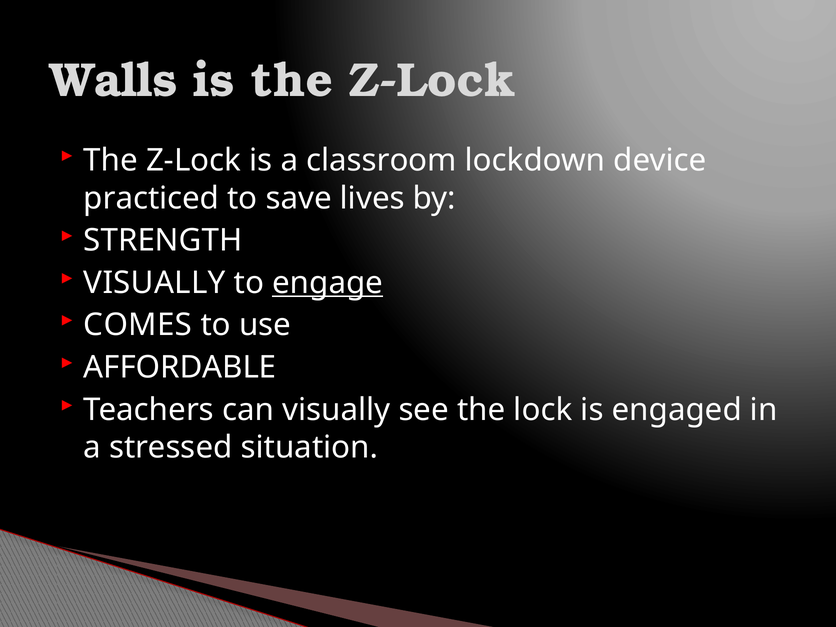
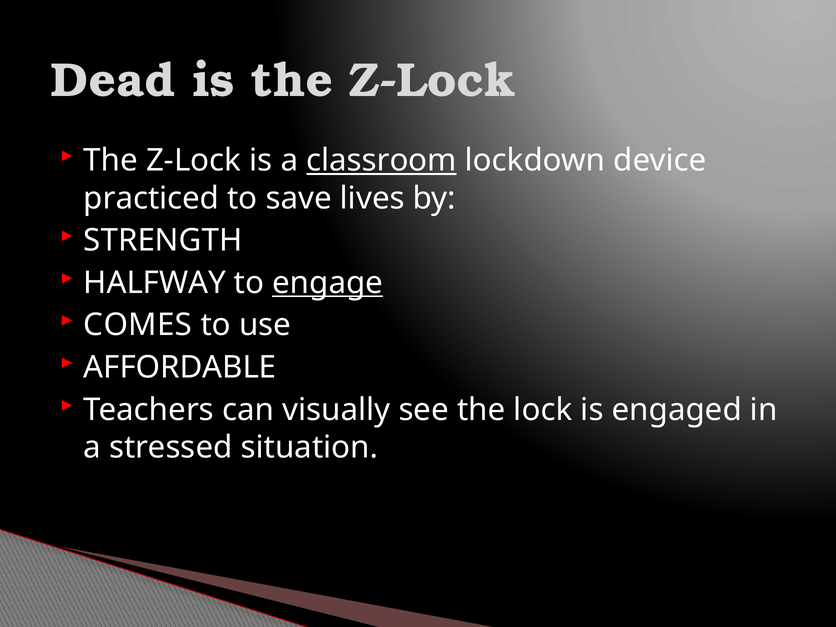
Walls: Walls -> Dead (113, 81)
classroom underline: none -> present (382, 161)
VISUALLY: VISUALLY -> HALFWAY (155, 283)
